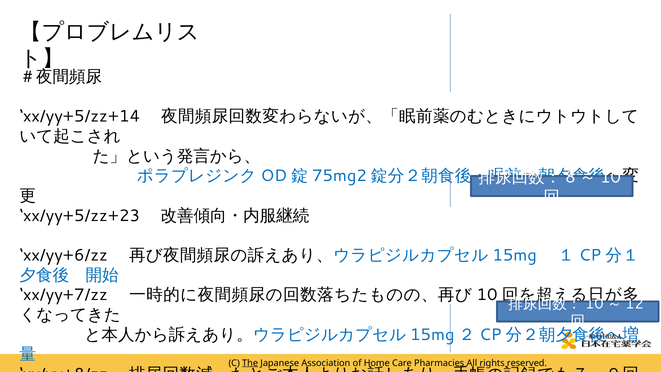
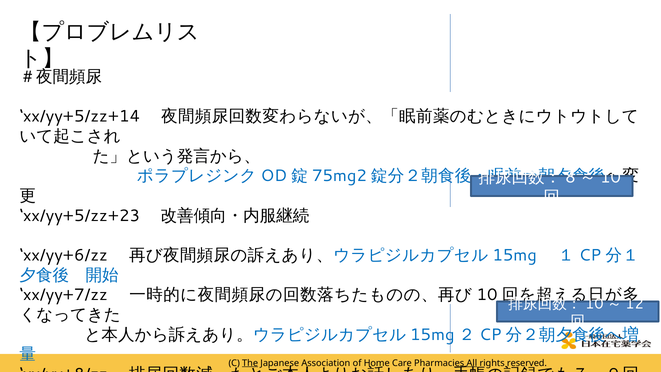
All underline: none -> present (472, 363)
